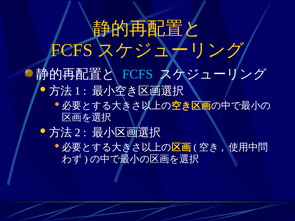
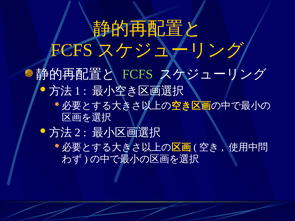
FCFS colour: light blue -> light green (138, 74)
